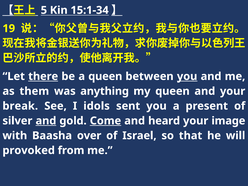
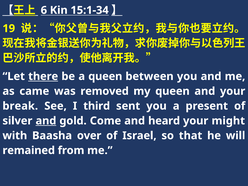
5: 5 -> 6 (44, 10)
you underline: present -> none (187, 76)
them: them -> came (34, 91)
anything: anything -> removed (105, 91)
idols: idols -> third (97, 106)
Come underline: present -> none (105, 121)
image: image -> might (228, 121)
provoked: provoked -> remained (29, 150)
